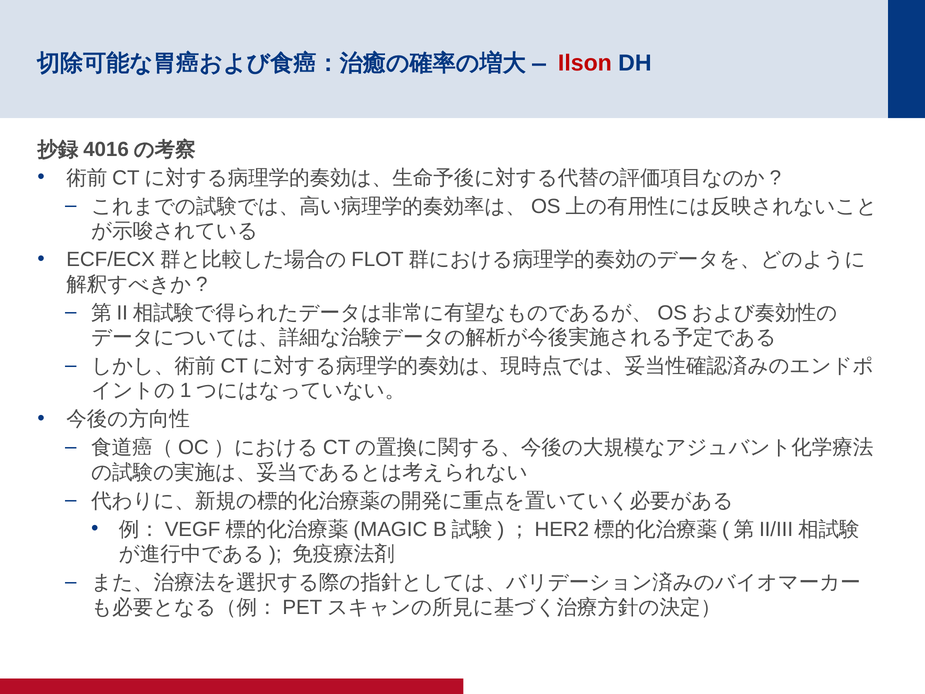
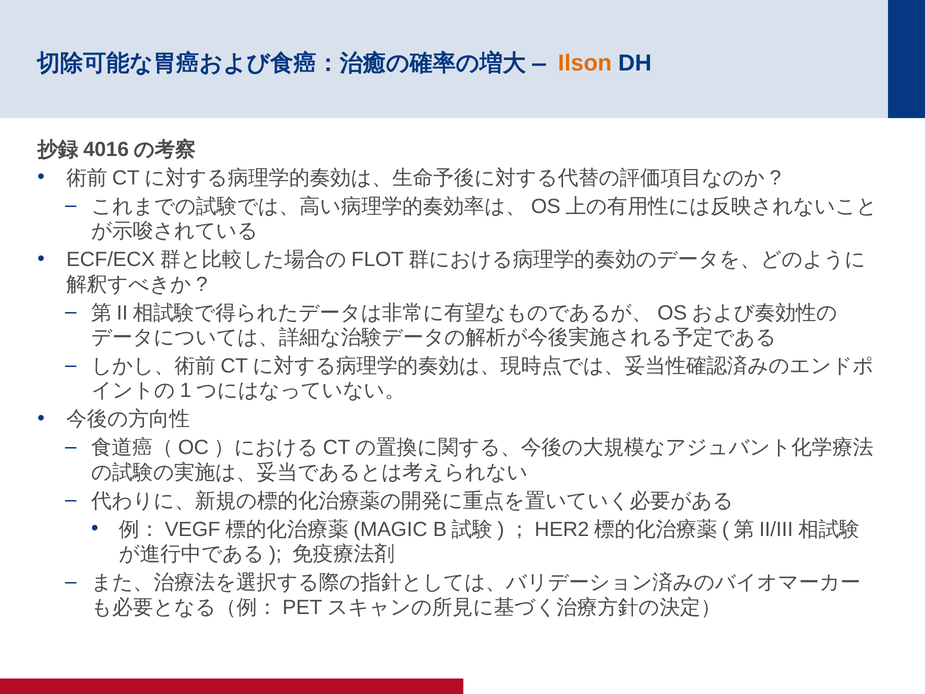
Ilson colour: red -> orange (585, 63)
